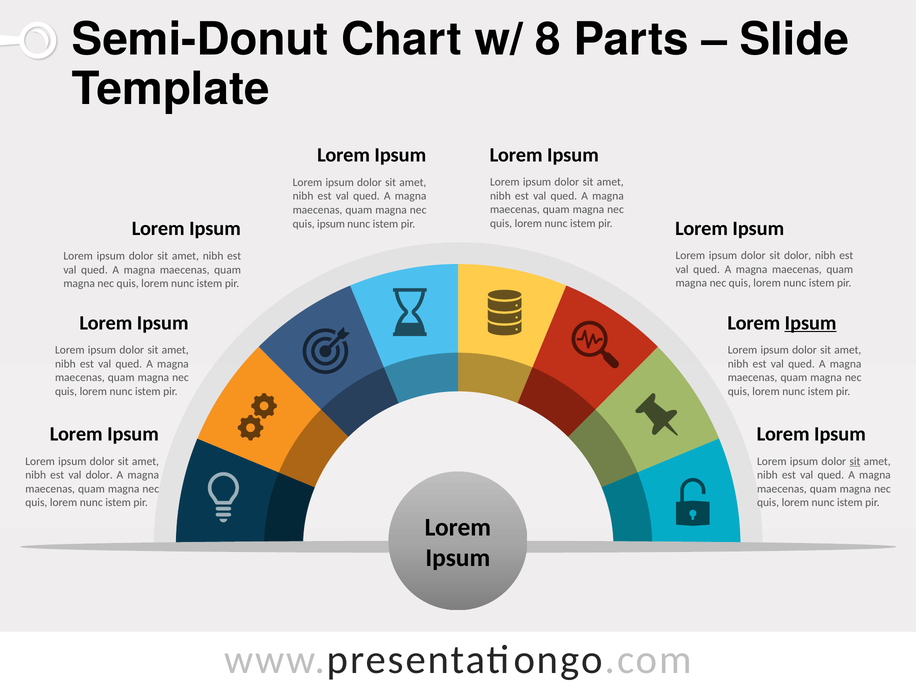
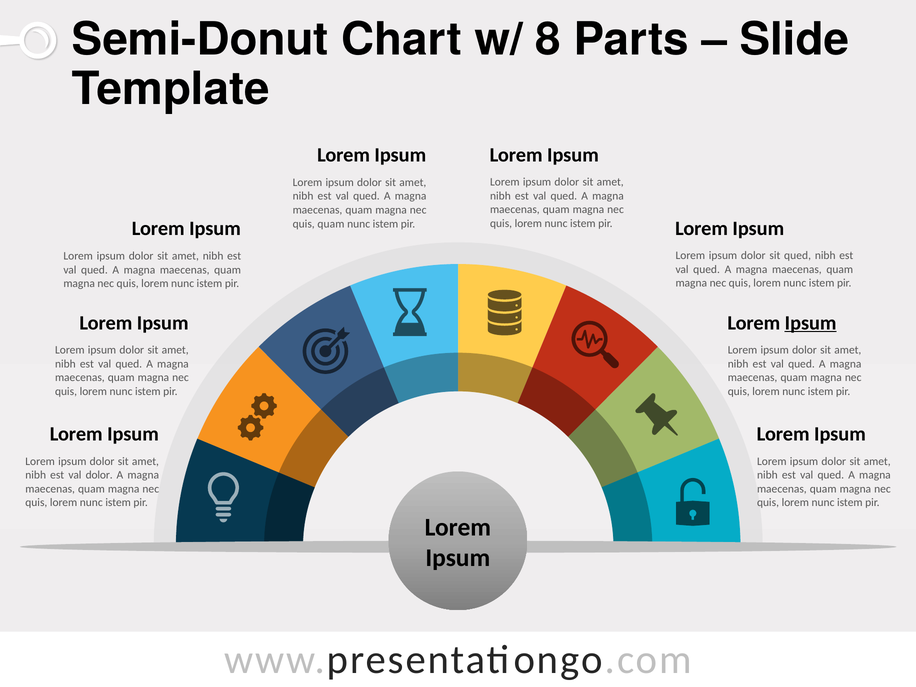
quis ipsum: ipsum -> quam (331, 224)
sit dolor: dolor -> qued (798, 256)
sit underline: present -> none (855, 461)
